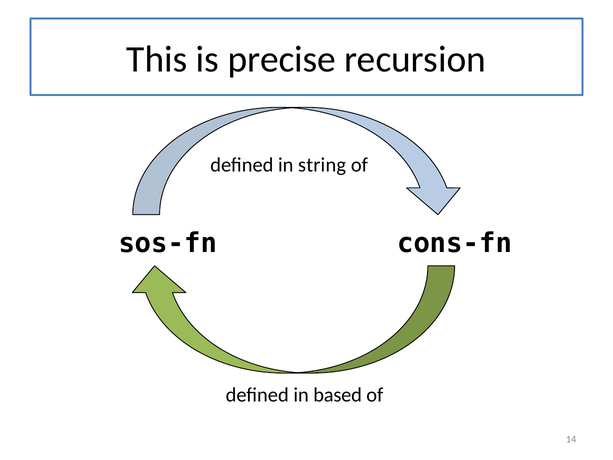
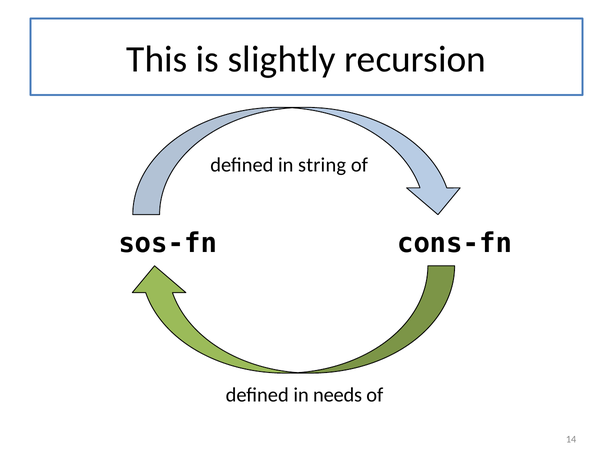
precise: precise -> slightly (282, 59)
based: based -> needs (338, 395)
